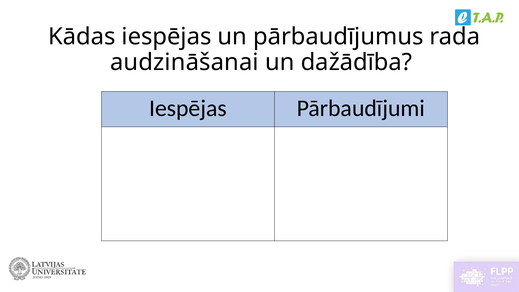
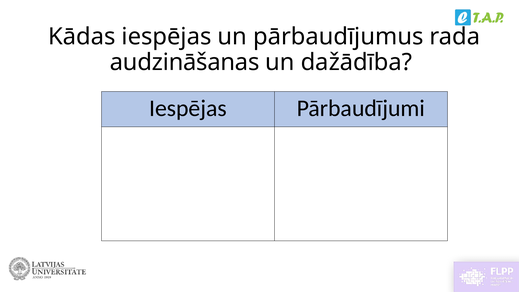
audzināšanai: audzināšanai -> audzināšanas (185, 62)
